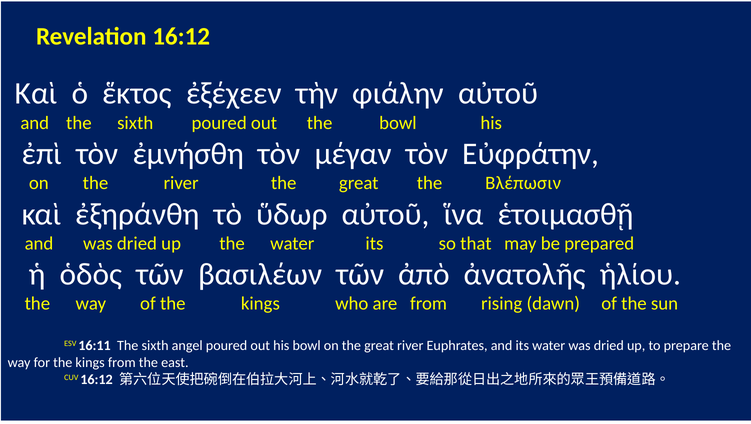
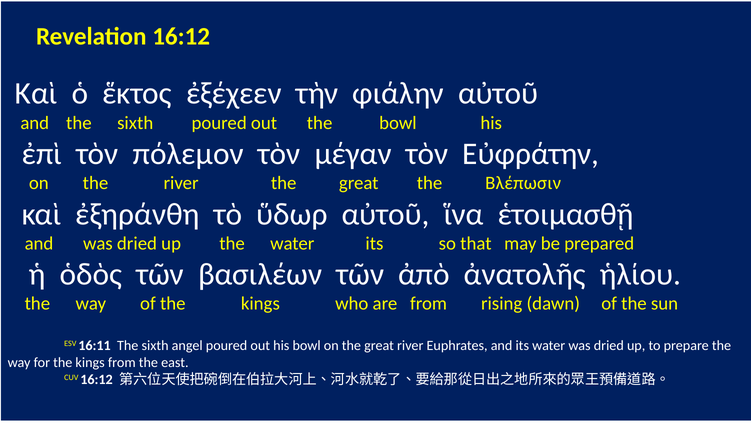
ἐμνήσθη: ἐμνήσθη -> πόλεμον (188, 154)
